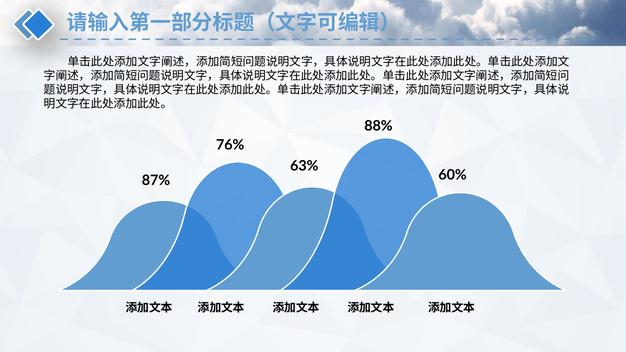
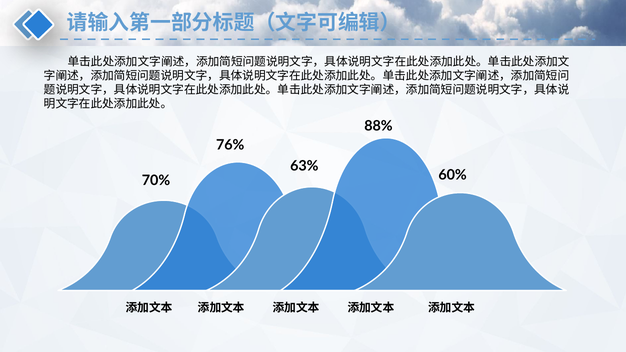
87%: 87% -> 70% (156, 180)
